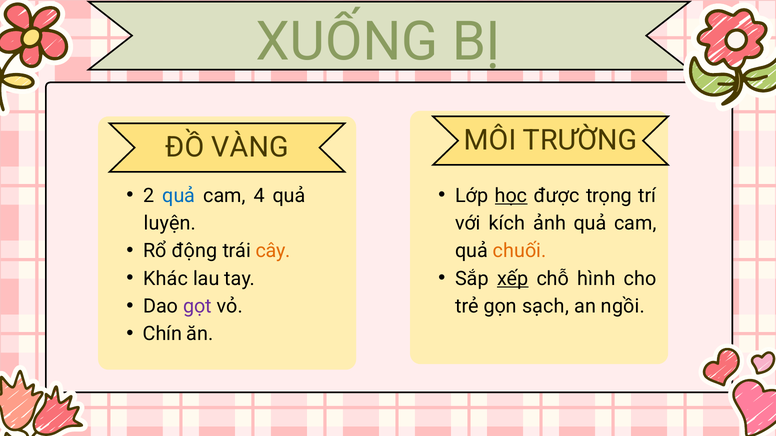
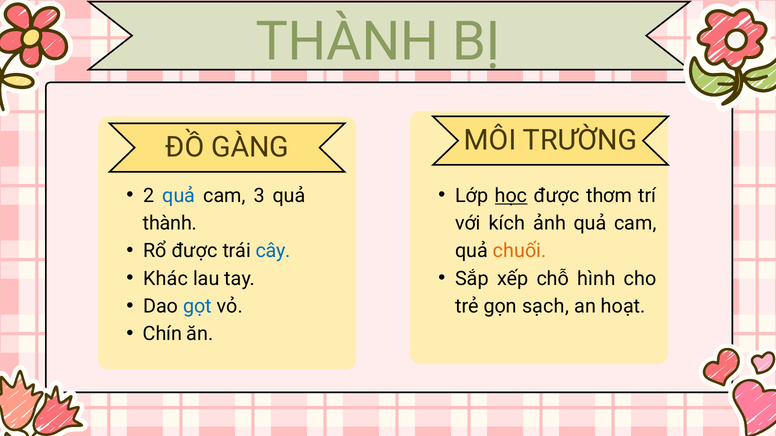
XUỐNG: XUỐNG -> THÀNH (347, 42)
VÀNG: VÀNG -> GÀNG (250, 147)
cam 4: 4 -> 3 (259, 196)
trọng: trọng -> thơm (609, 196)
luyện: luyện -> thành (170, 223)
Rổ động: động -> được (195, 251)
cây colour: orange -> blue (273, 251)
xếp underline: present -> none (513, 279)
gọt colour: purple -> blue (198, 307)
ngồi: ngồi -> hoạt (623, 307)
